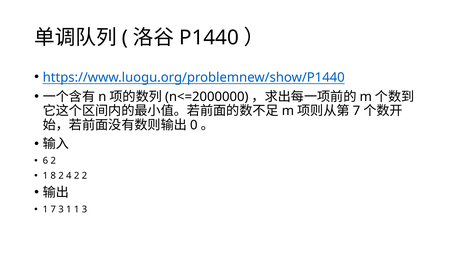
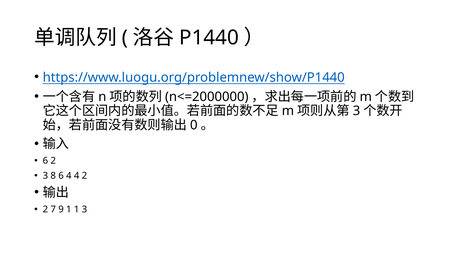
7: 7 -> 3 (356, 111)
1: 1 -> 3 (45, 176)
8 2: 2 -> 6 (61, 176)
4 2: 2 -> 4 (77, 176)
1: 1 -> 2 (45, 209)
7 3: 3 -> 9 (61, 209)
